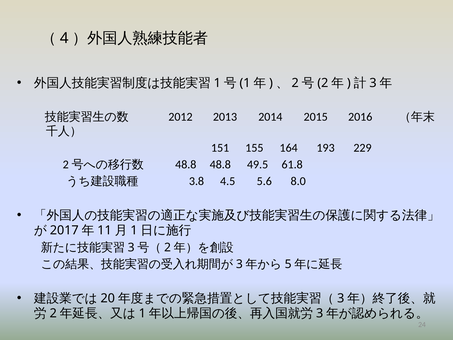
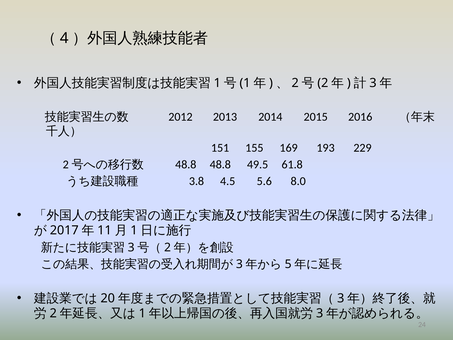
164: 164 -> 169 (289, 148)
